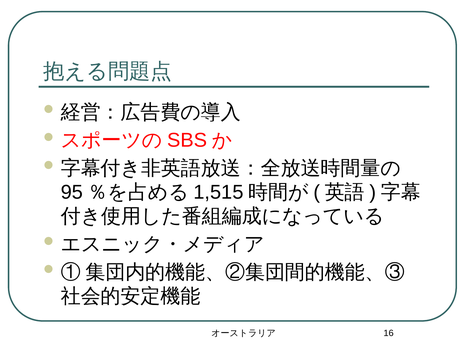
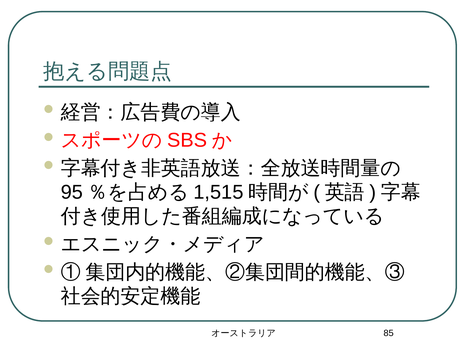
16: 16 -> 85 (389, 333)
